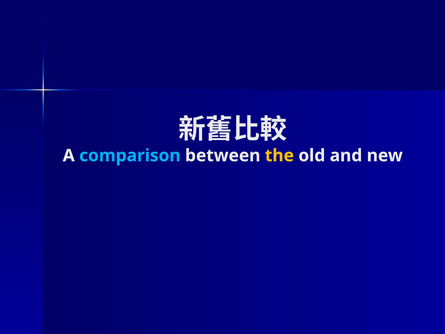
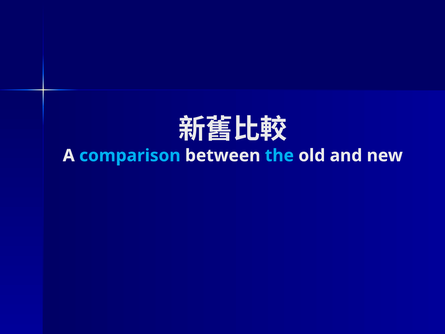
the colour: yellow -> light blue (279, 155)
